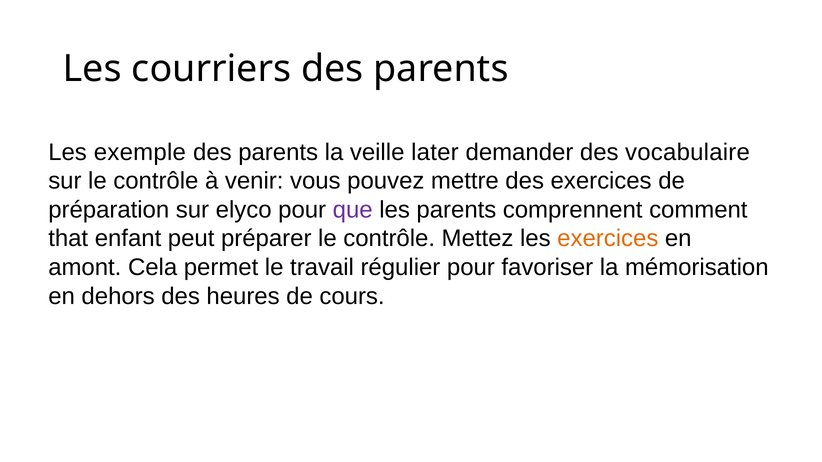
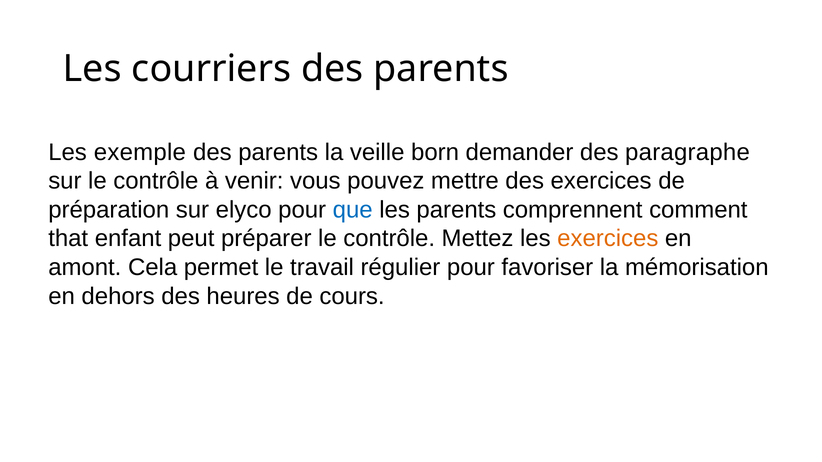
later: later -> born (435, 152)
vocabulaire: vocabulaire -> paragraphe (687, 152)
que colour: purple -> blue (353, 210)
